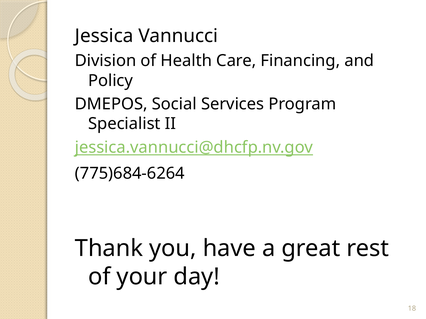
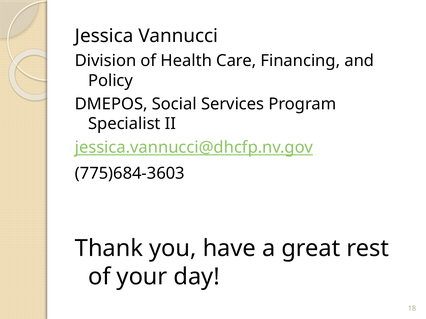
775)684-6264: 775)684-6264 -> 775)684-3603 (130, 174)
